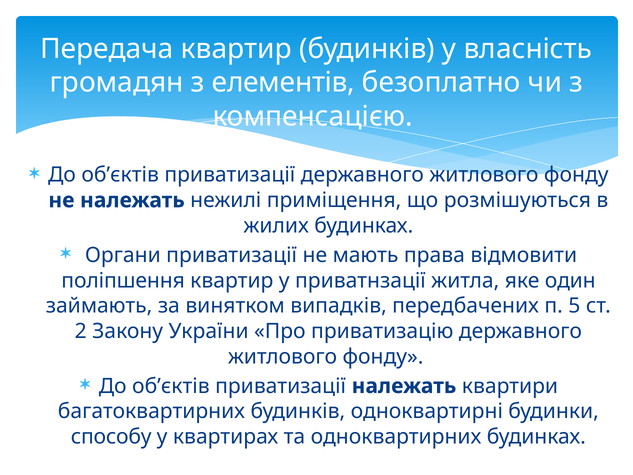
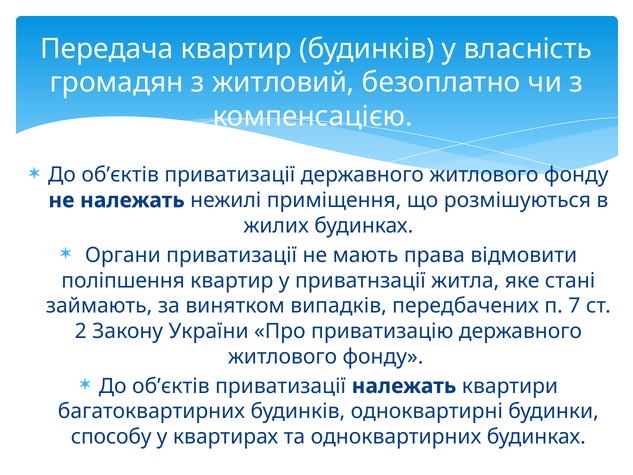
елементів: елементів -> житловий (283, 83)
один: один -> стані (570, 280)
5: 5 -> 7 (574, 306)
